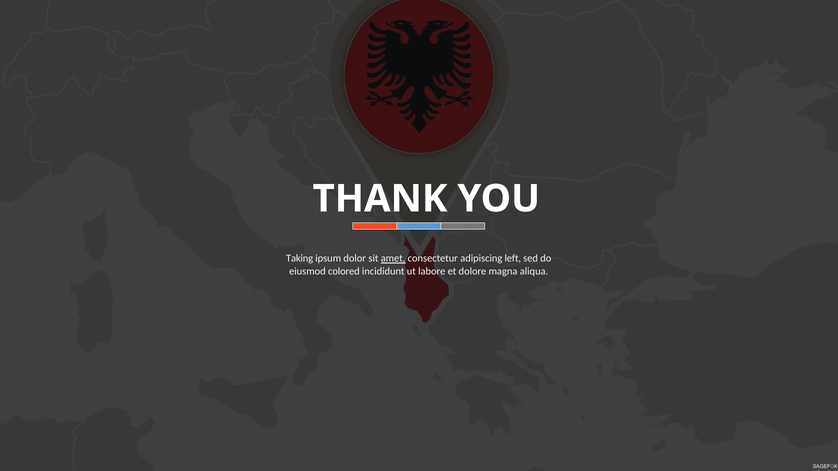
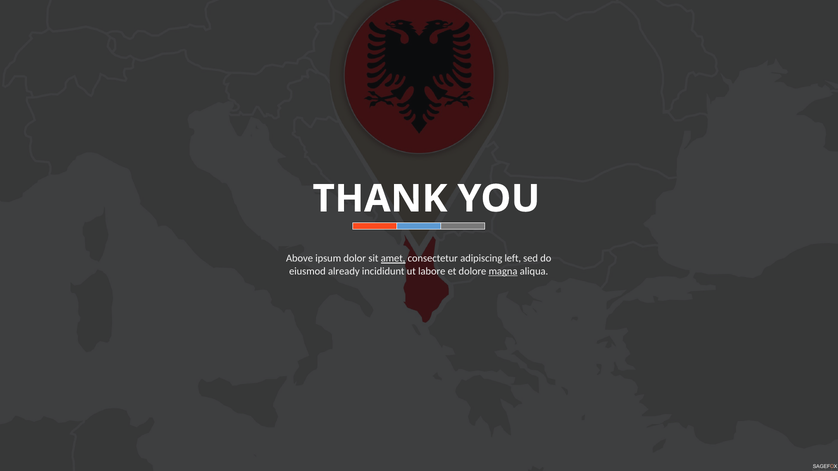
Taking: Taking -> Above (300, 259)
colored: colored -> already (344, 271)
magna underline: none -> present (503, 271)
